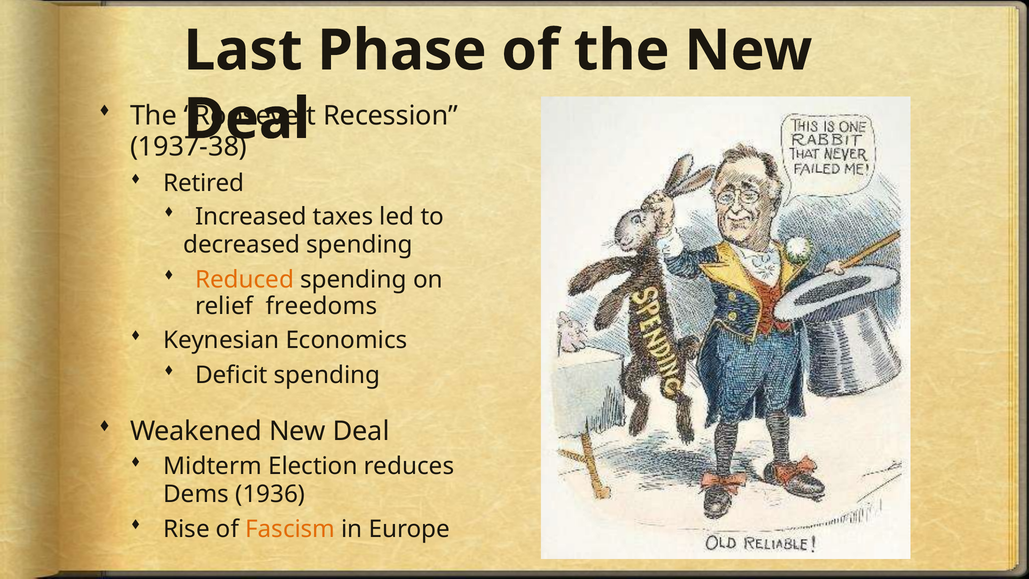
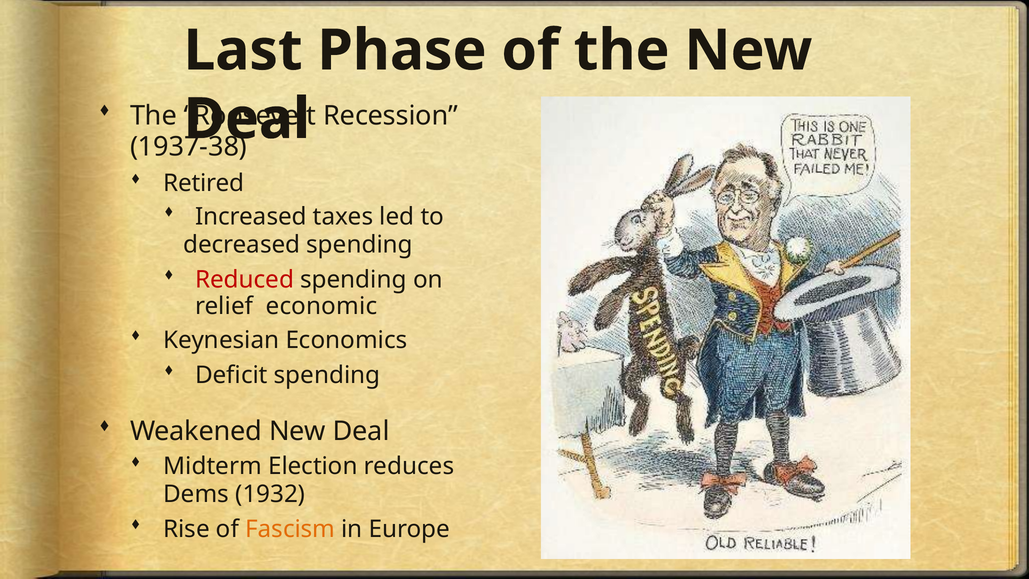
Reduced colour: orange -> red (245, 280)
freedoms: freedoms -> economic (322, 306)
1936: 1936 -> 1932 (270, 494)
